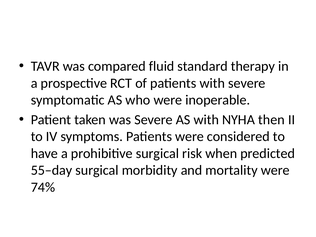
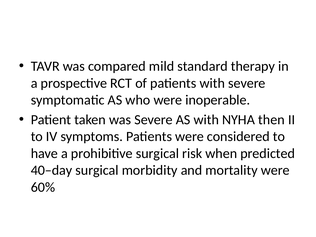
fluid: fluid -> mild (162, 66)
55–day: 55–day -> 40–day (52, 170)
74%: 74% -> 60% (43, 187)
